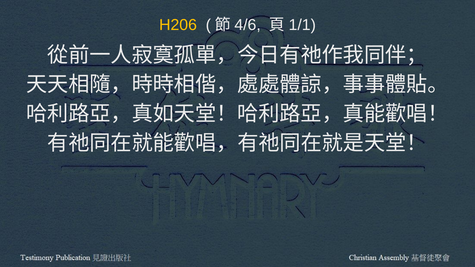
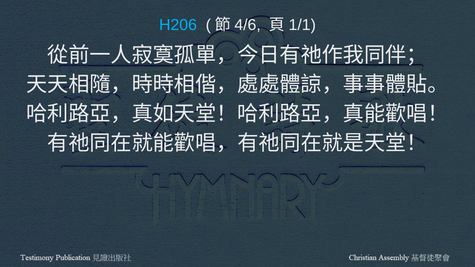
H206 colour: yellow -> light blue (178, 25)
